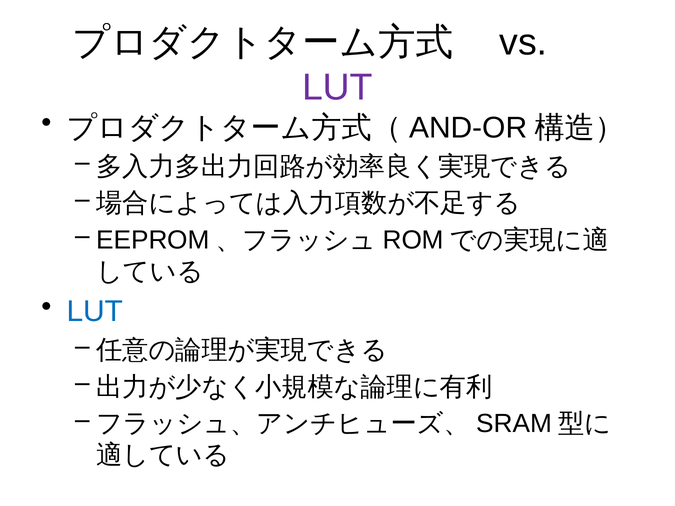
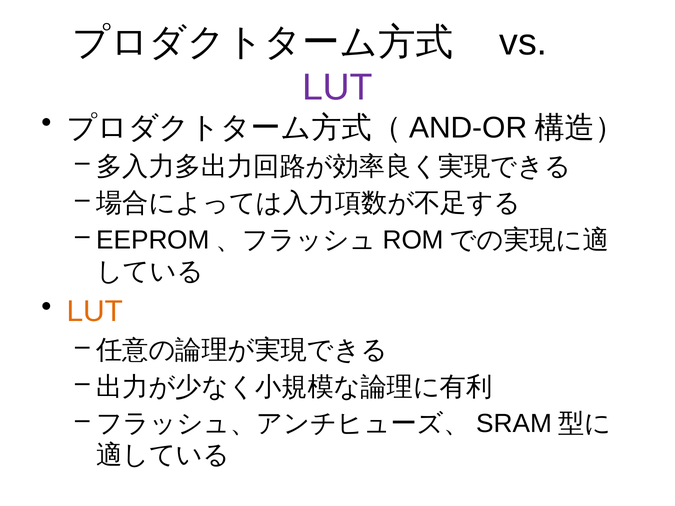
LUT colour: blue -> orange (95, 312)
